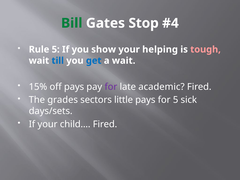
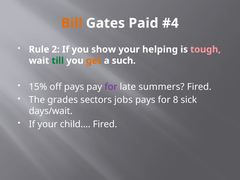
Bill colour: green -> orange (72, 23)
Stop: Stop -> Paid (143, 23)
Rule 5: 5 -> 2 (56, 49)
till colour: blue -> green (58, 61)
get colour: blue -> orange (94, 61)
a wait: wait -> such (124, 61)
academic: academic -> summers (161, 87)
little: little -> jobs (123, 100)
for 5: 5 -> 8 (176, 100)
days/sets: days/sets -> days/wait (51, 111)
